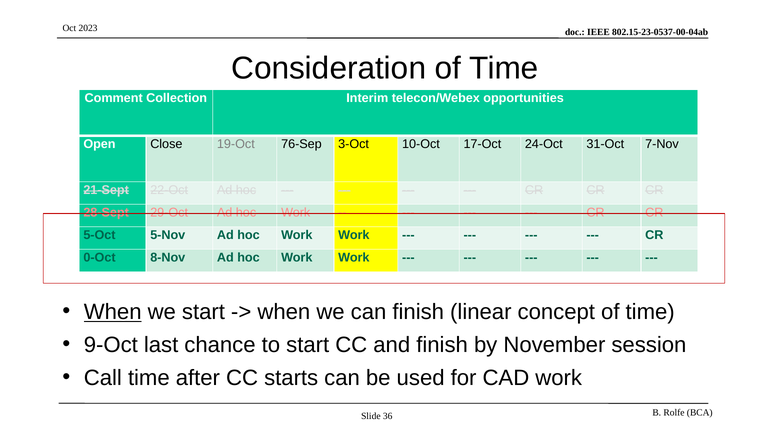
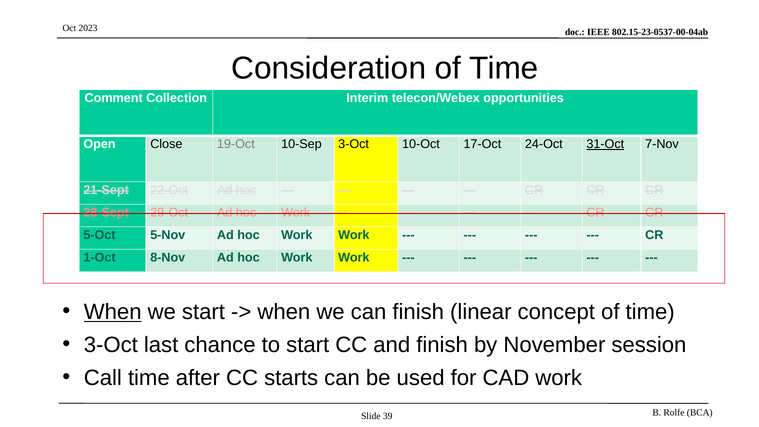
76-Sep: 76-Sep -> 10-Sep (301, 144)
31-Oct underline: none -> present (605, 144)
0-Oct: 0-Oct -> 1-Oct (100, 257)
9-Oct: 9-Oct -> 3-Oct (111, 345)
36: 36 -> 39 (388, 416)
